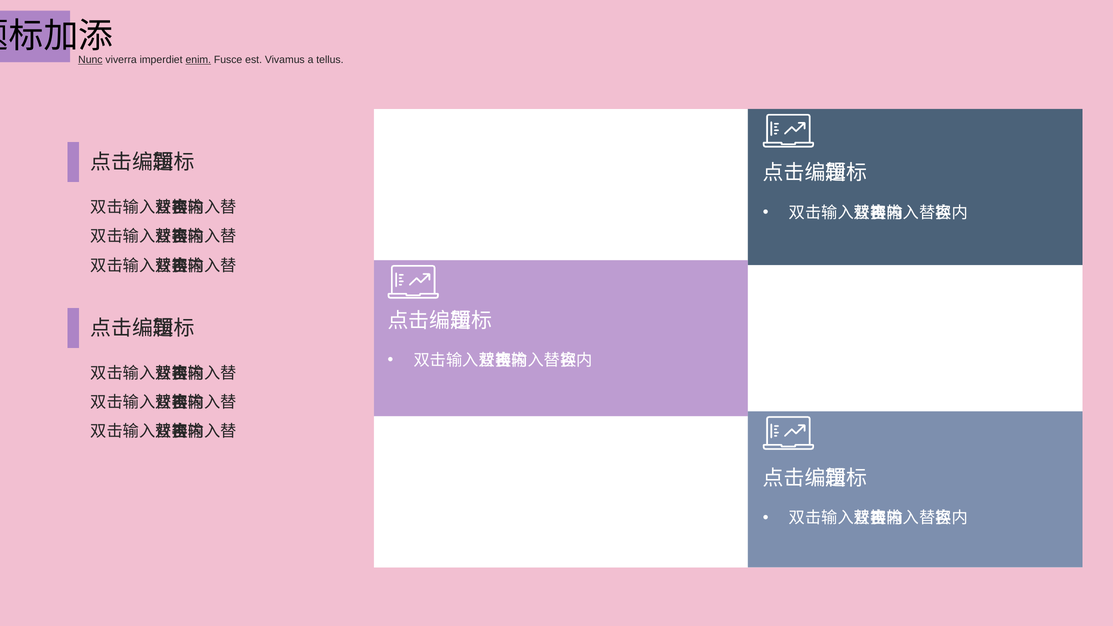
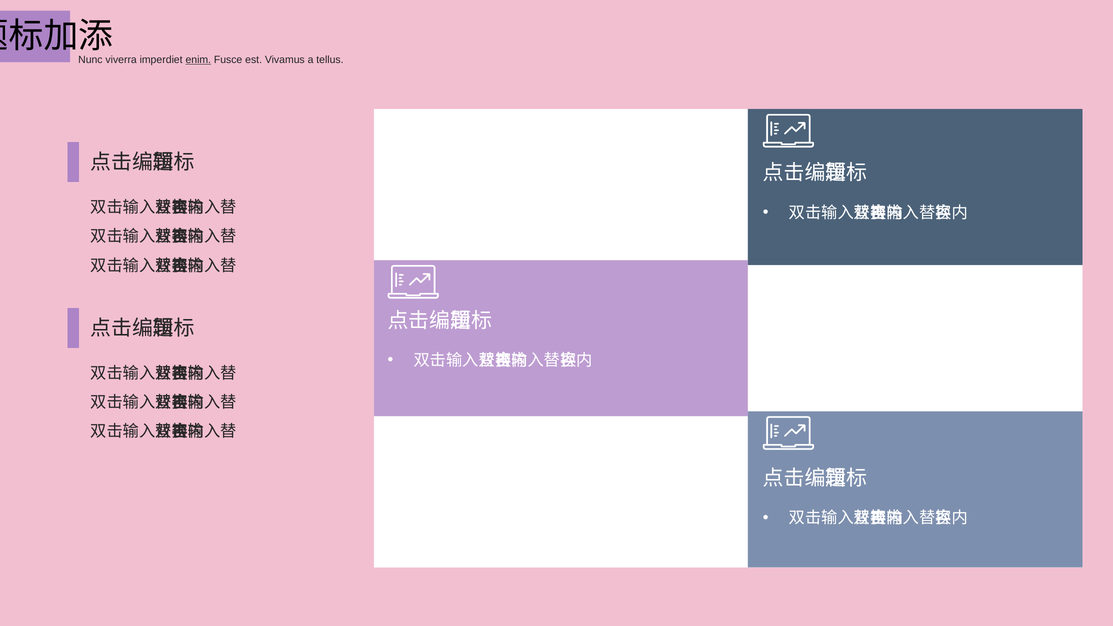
Nunc underline: present -> none (90, 60)
